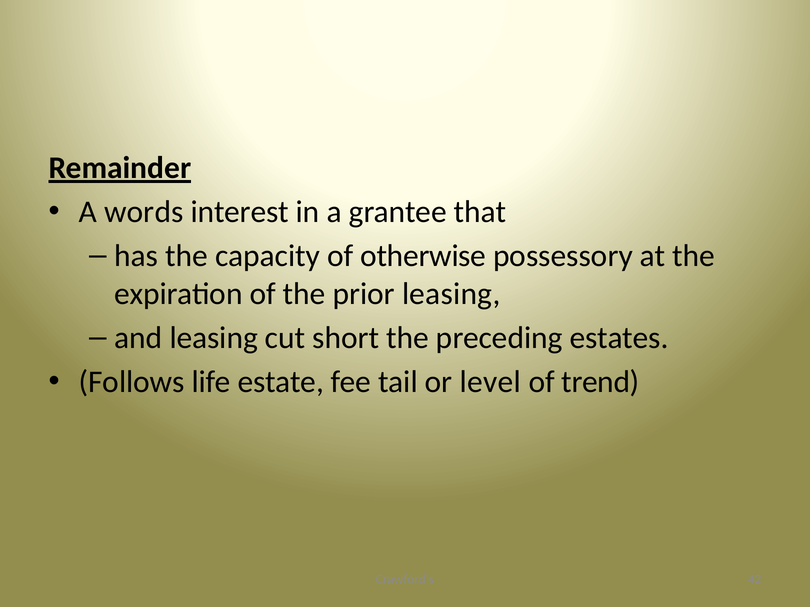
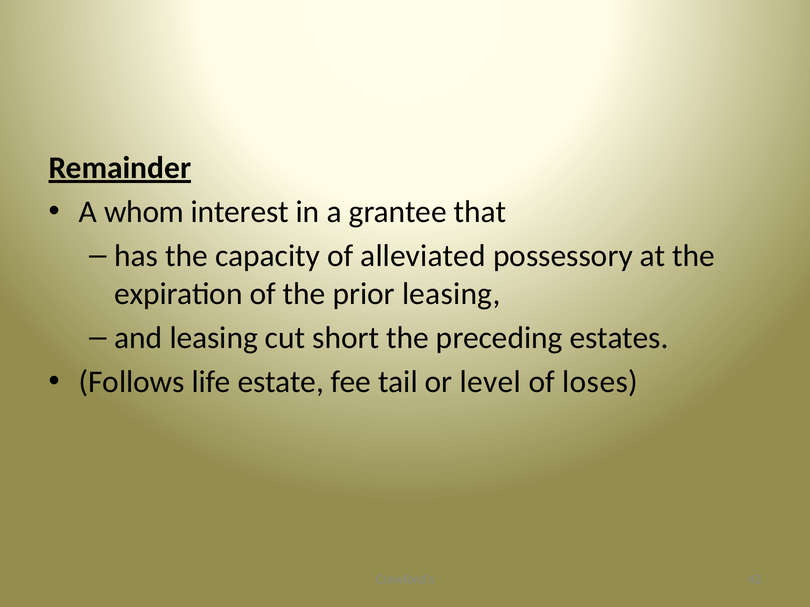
words: words -> whom (144, 212)
otherwise: otherwise -> alleviated (423, 256)
trend: trend -> loses (600, 382)
